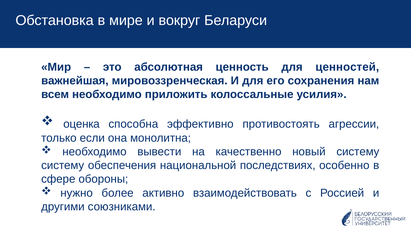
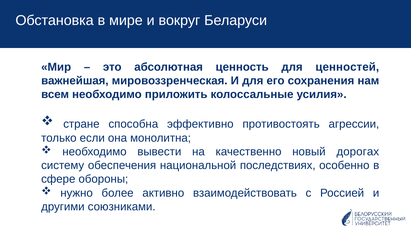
оценка: оценка -> стране (81, 124)
новый систему: систему -> дорогах (358, 152)
